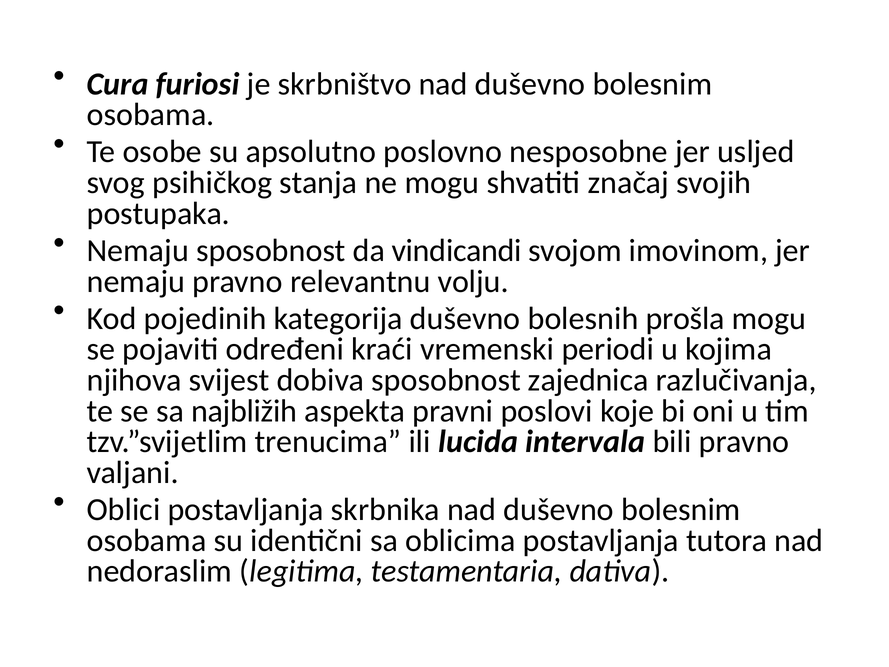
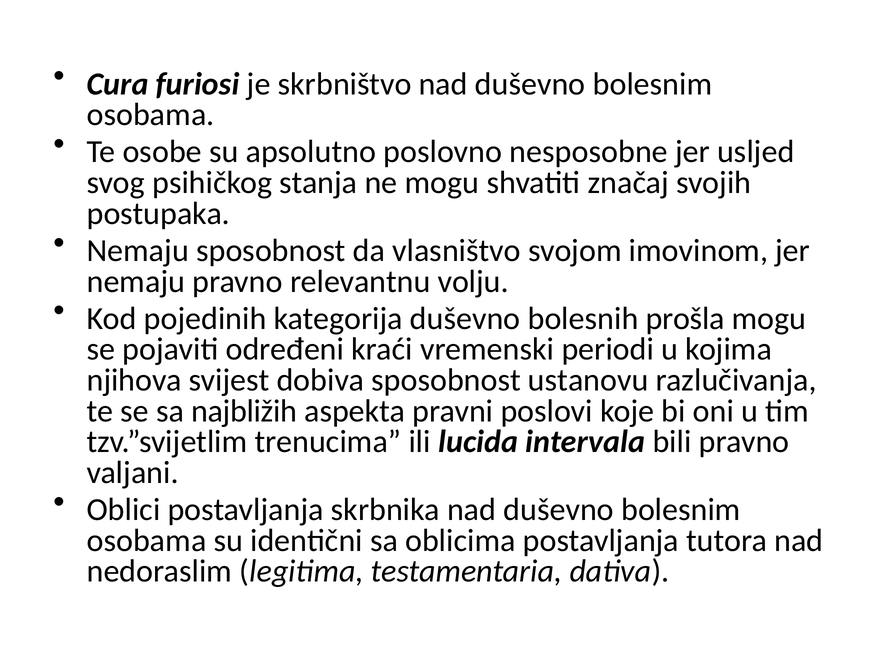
vindicandi: vindicandi -> vlasništvo (457, 251)
zajednica: zajednica -> ustanovu (588, 380)
